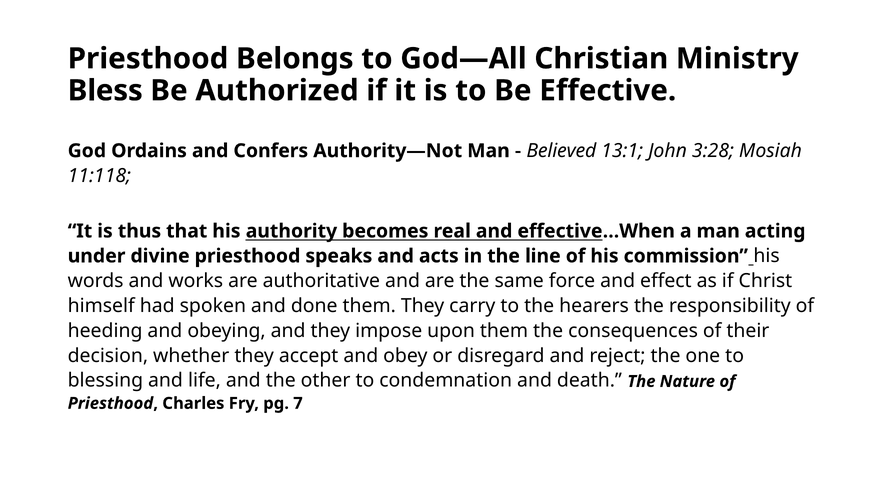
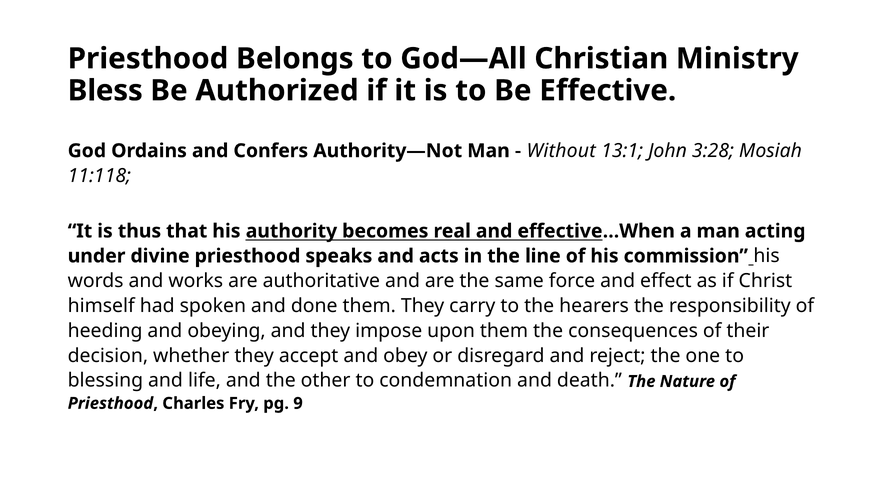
Believed: Believed -> Without (561, 151)
7: 7 -> 9 (298, 404)
